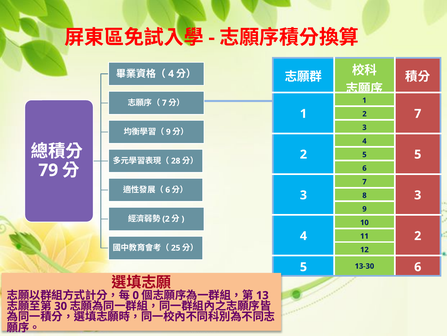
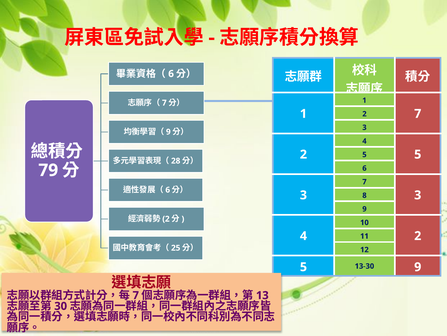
4: 4 -> 6 (171, 74)
13-30 6: 6 -> 9 (418, 266)
0: 0 -> 7 (136, 295)
